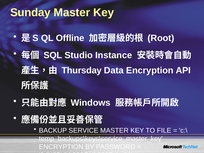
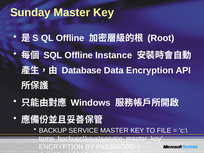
SQL Studio: Studio -> Offline (79, 55)
Thursday: Thursday -> Database (82, 70)
